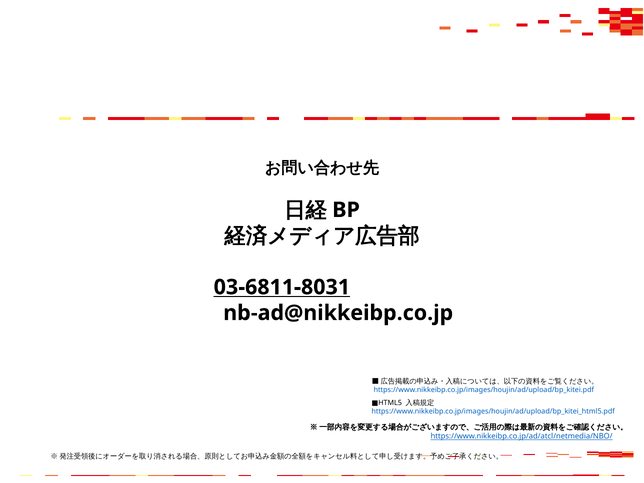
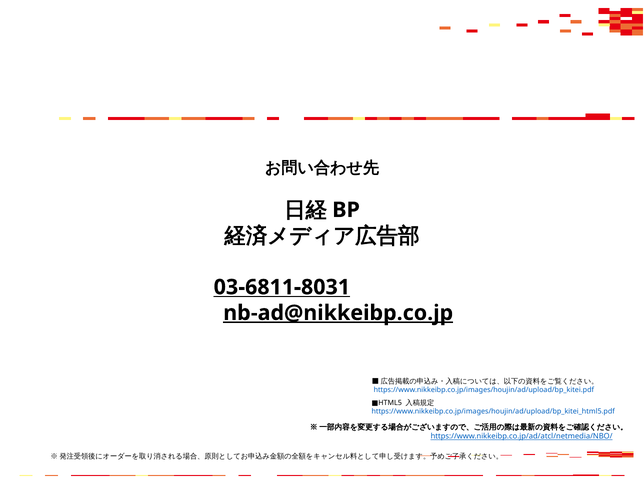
nb-ad@nikkeibp.co.jp underline: none -> present (338, 313)
